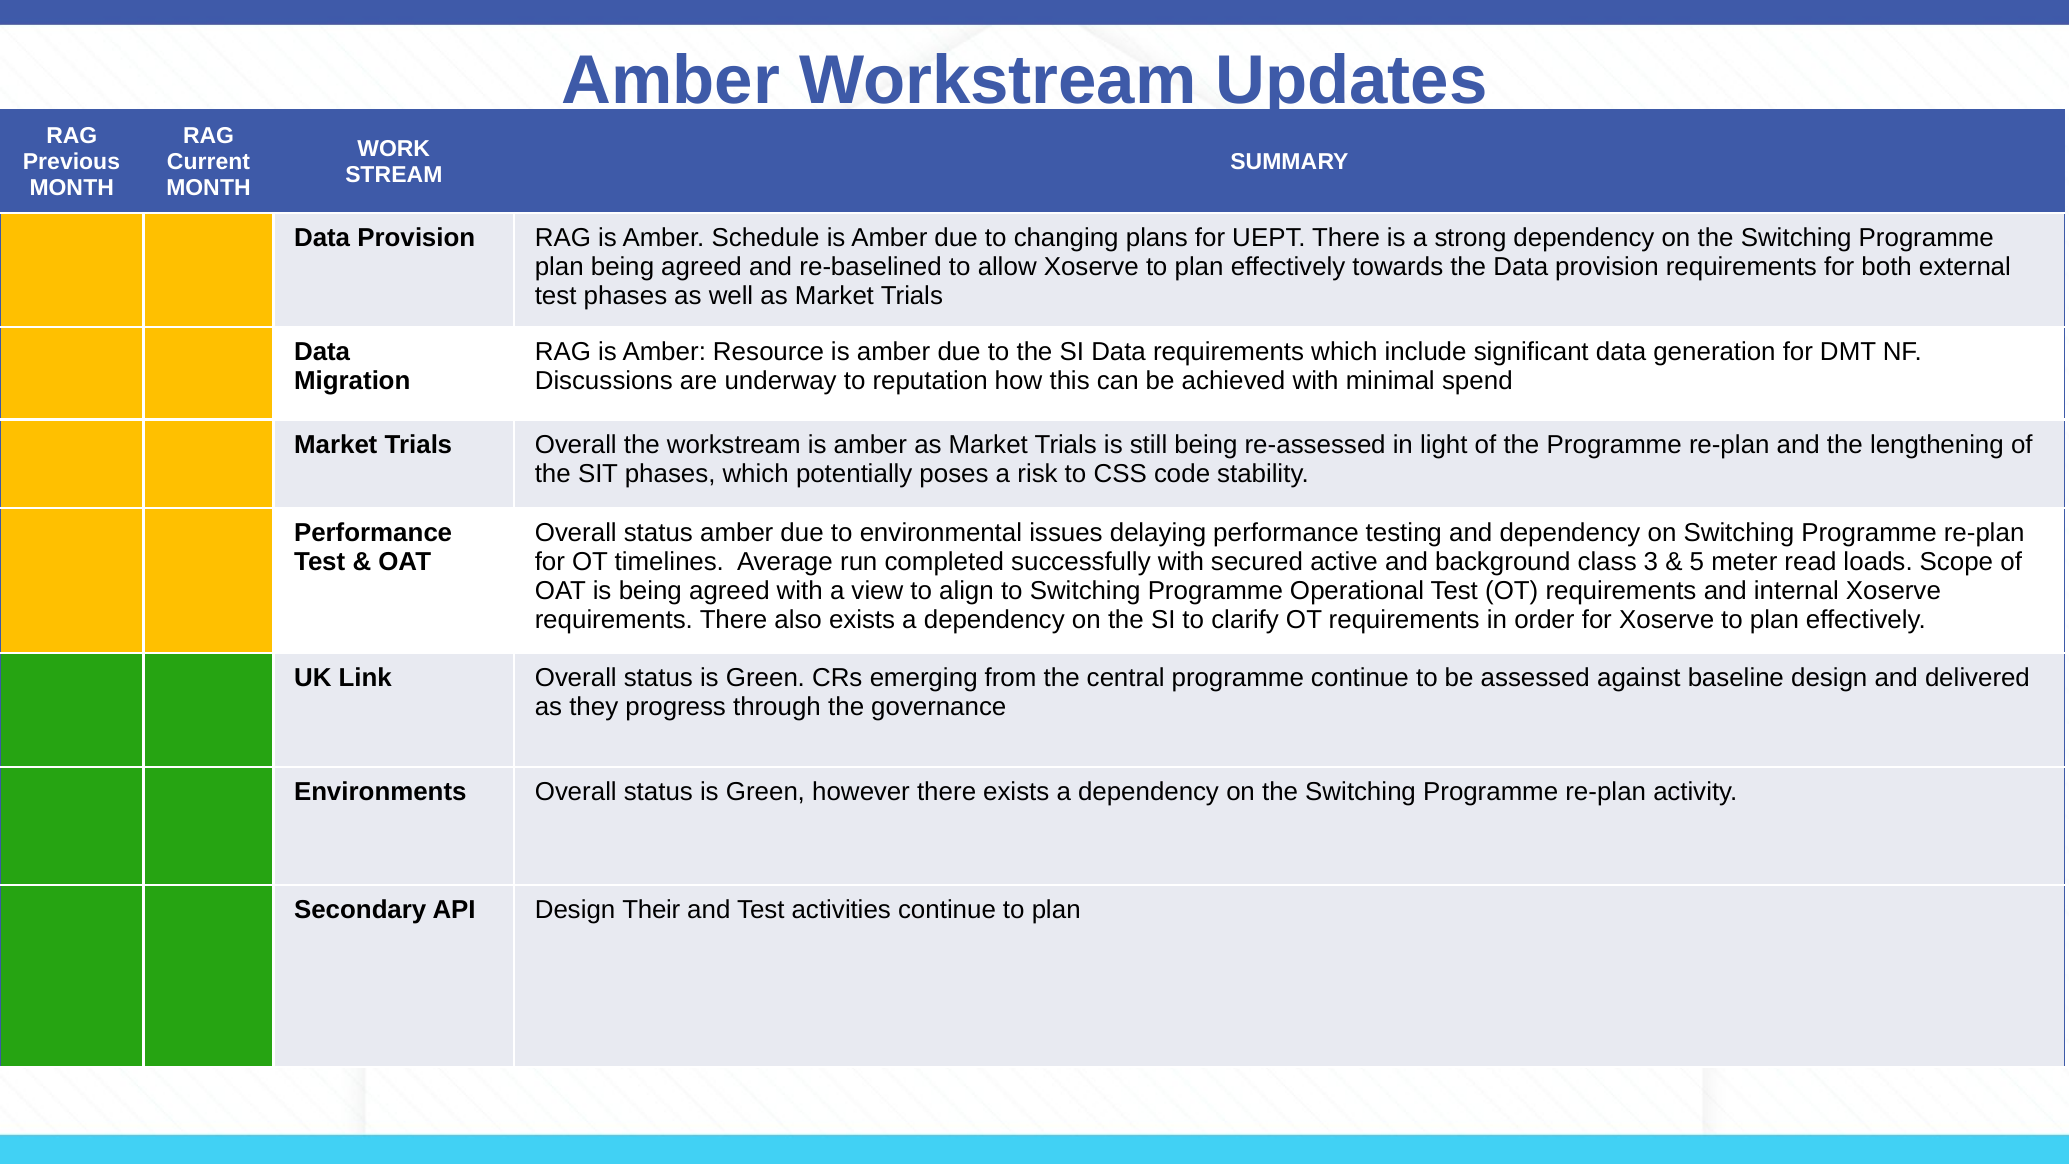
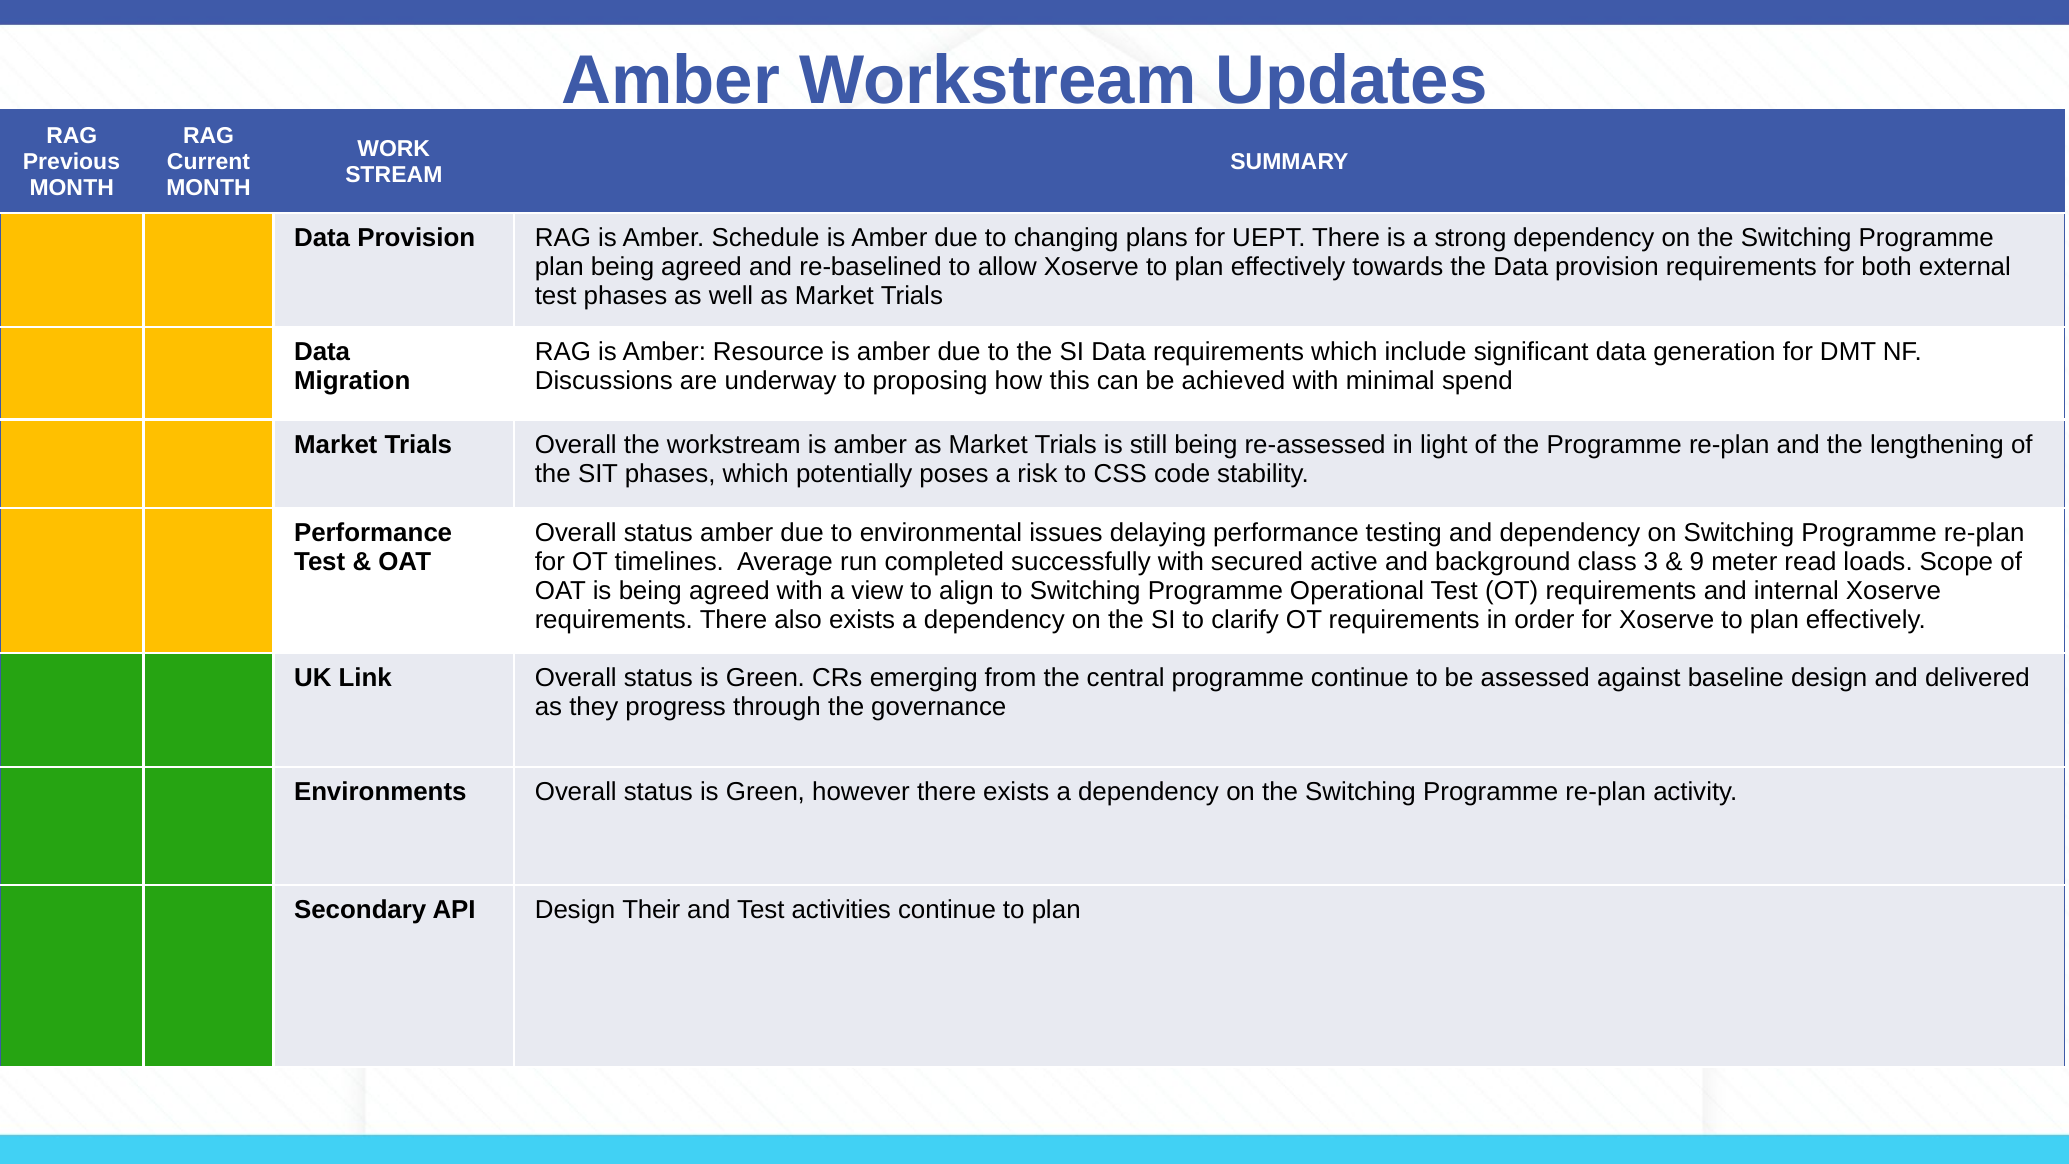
reputation: reputation -> proposing (930, 381)
5: 5 -> 9 (1697, 562)
